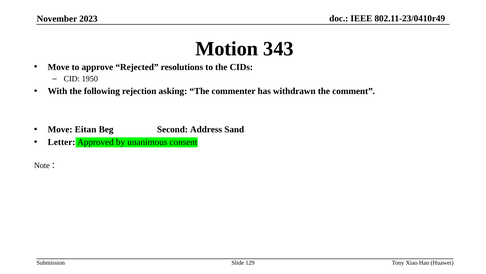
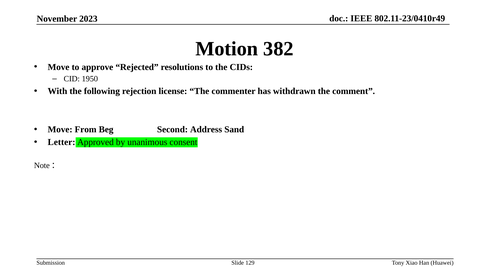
343: 343 -> 382 (278, 49)
asking: asking -> license (173, 91)
Eitan: Eitan -> From (86, 129)
